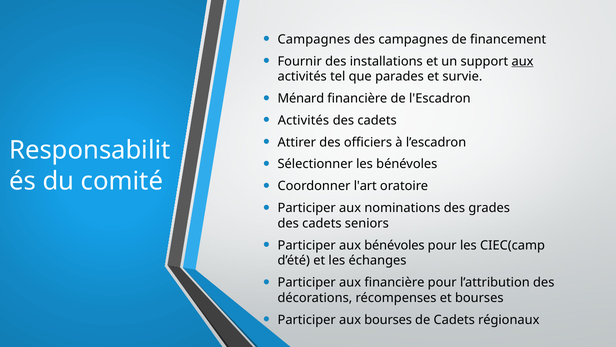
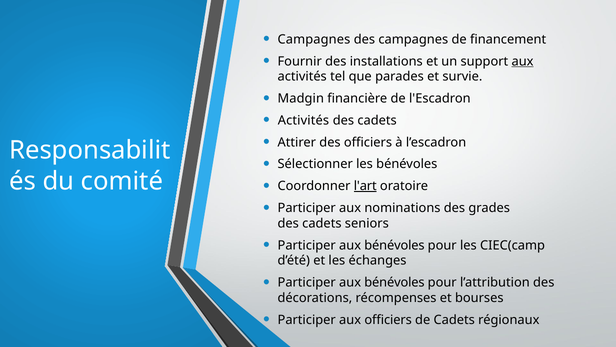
Ménard: Ménard -> Madgin (301, 98)
l'art underline: none -> present (365, 186)
financière: financière -> bénévoles (394, 282)
aux bourses: bourses -> officiers (388, 319)
